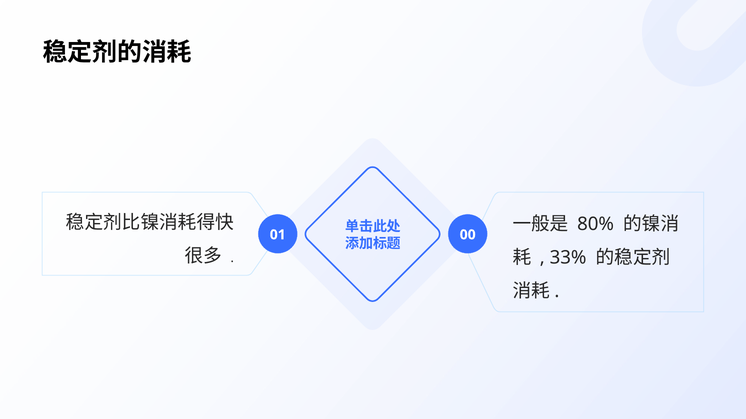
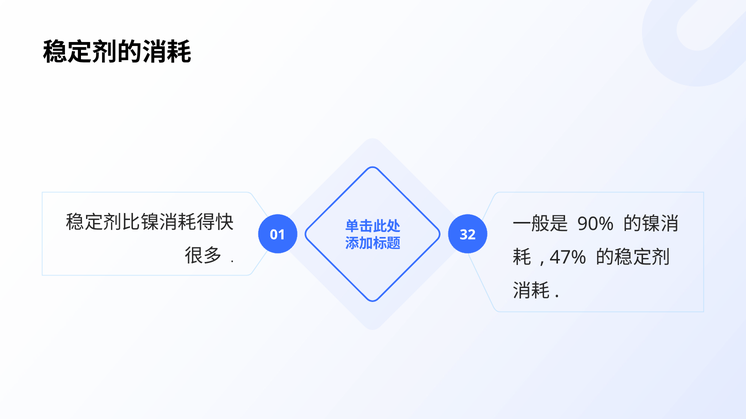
80%: 80% -> 90% (596, 224)
00: 00 -> 32 (468, 235)
33%: 33% -> 47% (568, 258)
